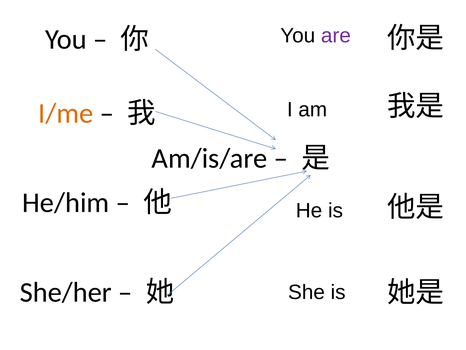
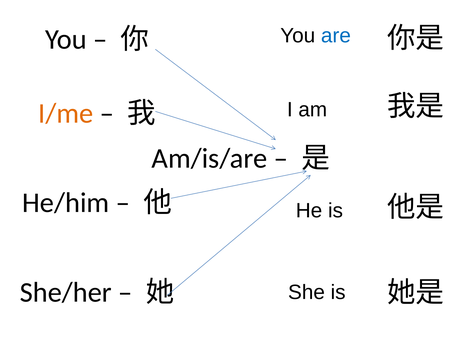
are colour: purple -> blue (336, 36)
